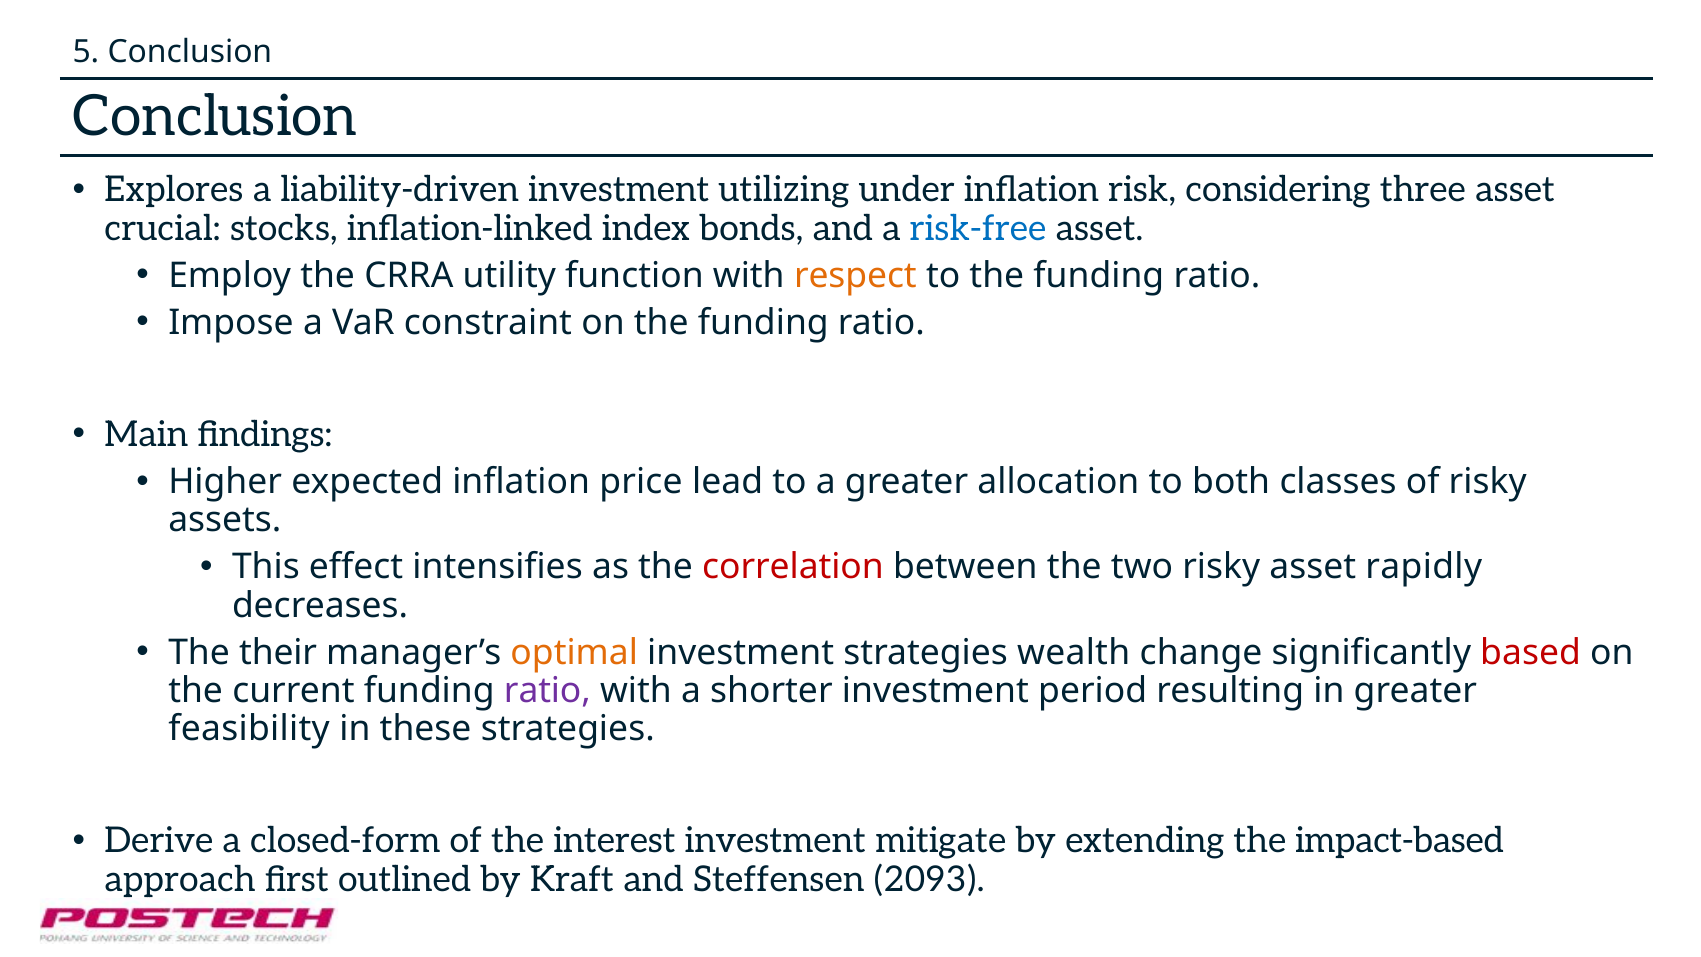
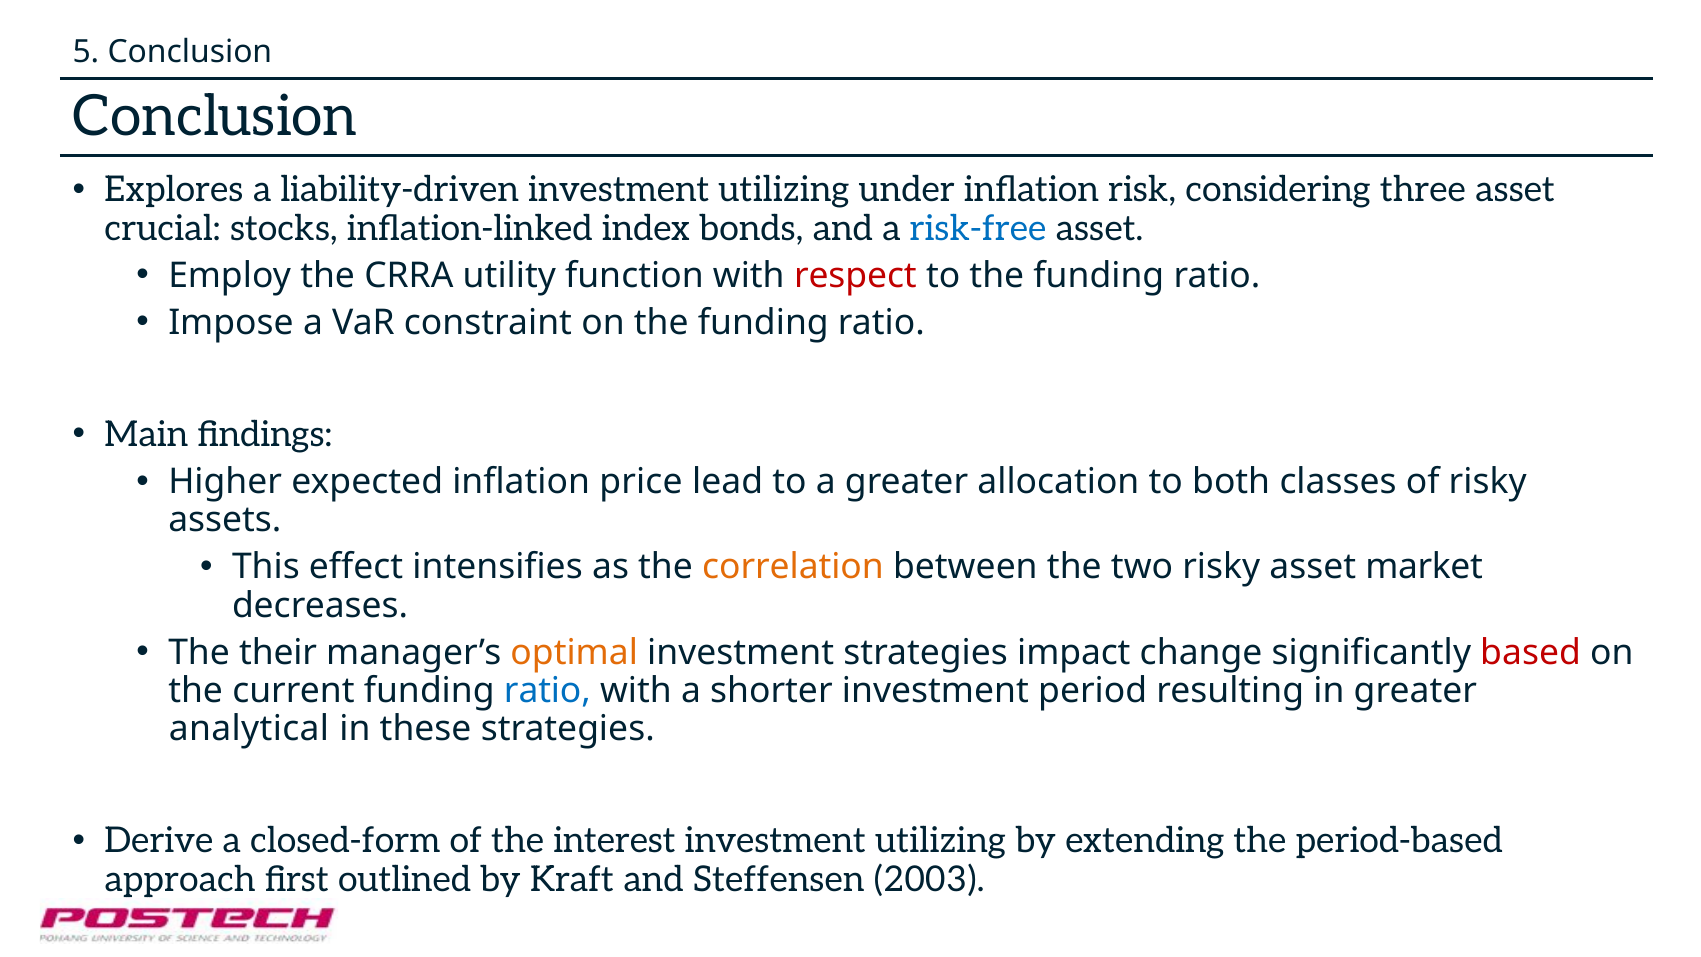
respect colour: orange -> red (855, 275)
correlation colour: red -> orange (793, 567)
rapidly: rapidly -> market (1424, 567)
wealth: wealth -> impact (1074, 652)
ratio colour: purple -> blue (547, 691)
feasibility: feasibility -> analytical (249, 729)
mitigate: mitigate -> utilizing (941, 841)
impact-based: impact-based -> period-based (1399, 841)
2093: 2093 -> 2003 (929, 879)
